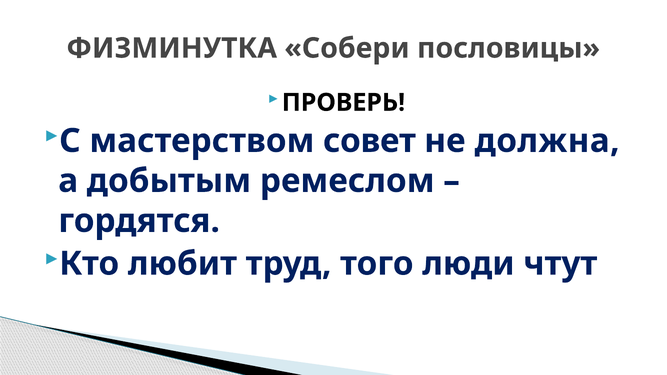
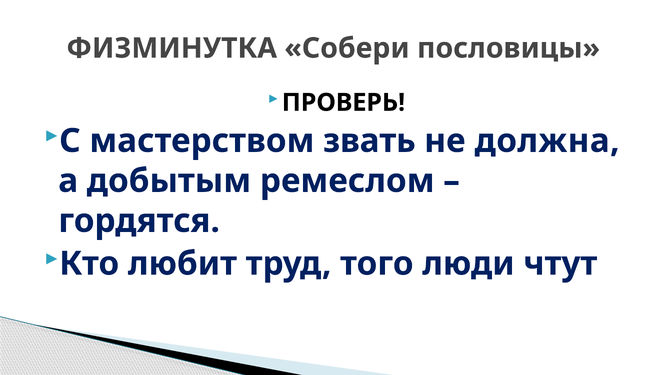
совет: совет -> звать (369, 141)
